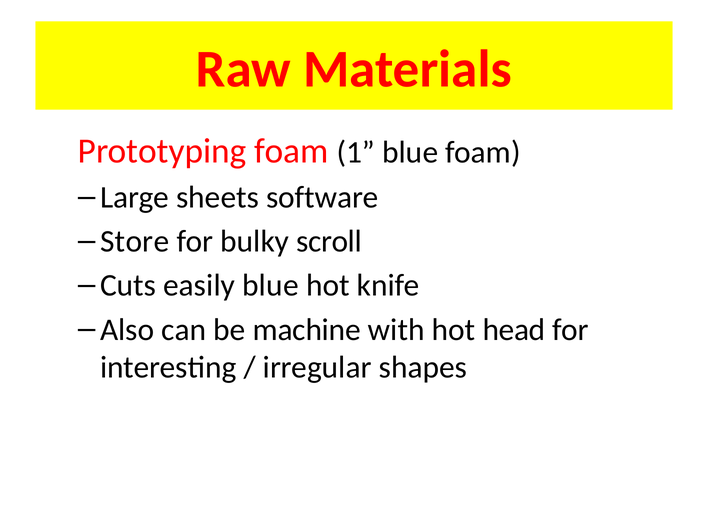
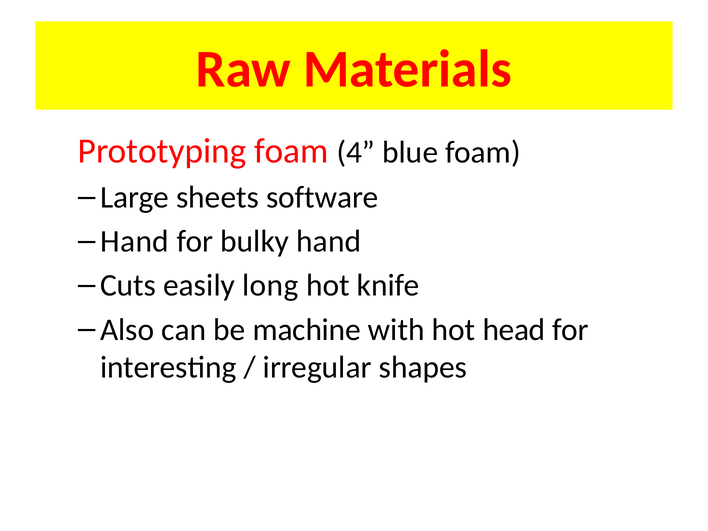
1: 1 -> 4 (356, 152)
Store: Store -> Hand (135, 241)
bulky scroll: scroll -> hand (329, 241)
easily blue: blue -> long (270, 286)
